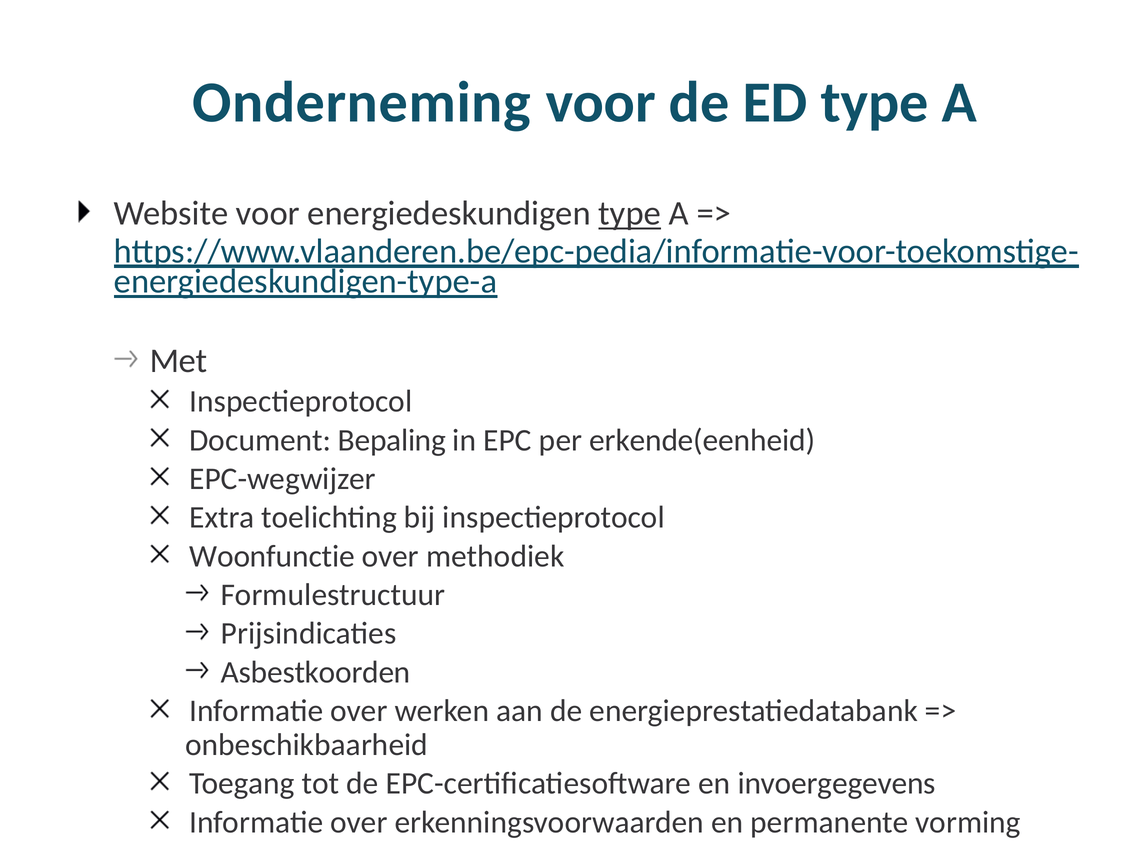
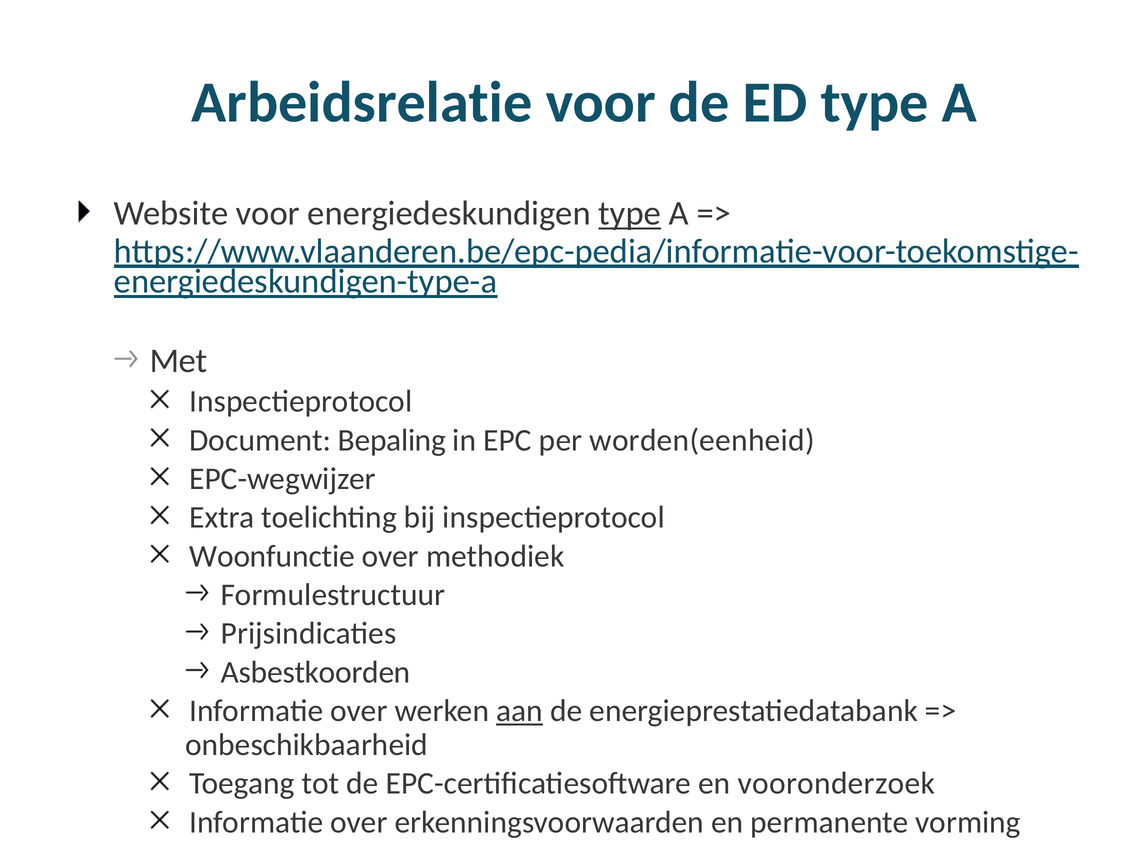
Onderneming: Onderneming -> Arbeidsrelatie (362, 103)
erkende(eenheid: erkende(eenheid -> worden(eenheid (702, 441)
aan underline: none -> present (520, 712)
invoergegevens: invoergegevens -> vooronderzoek (836, 784)
